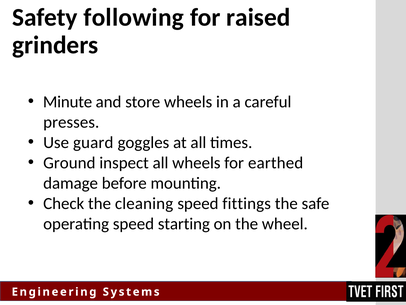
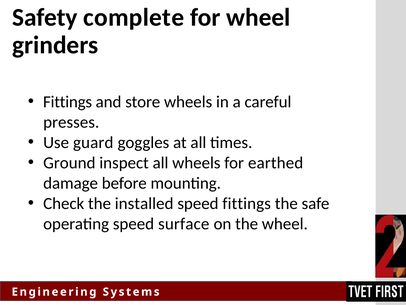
following: following -> complete (134, 18)
for raised: raised -> wheel (258, 18)
Minute: Minute -> Fittings (68, 102)
cleaning: cleaning -> installed (144, 203)
starting: starting -> surface (184, 223)
